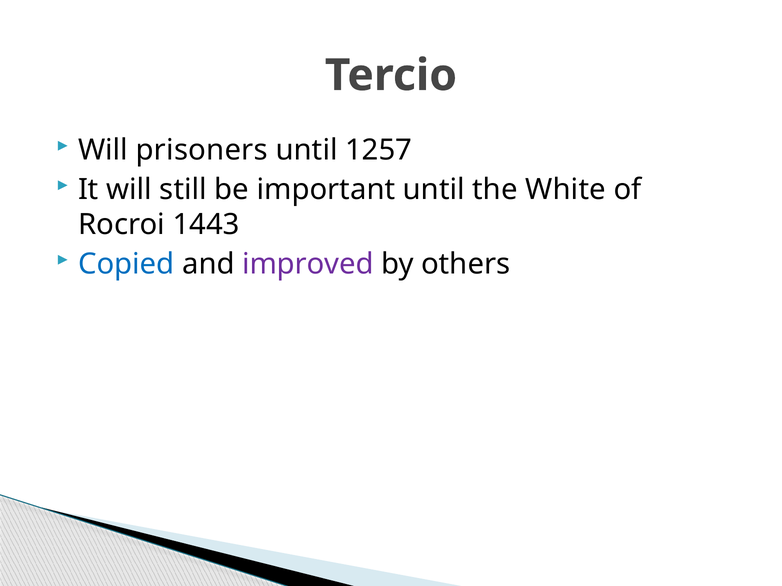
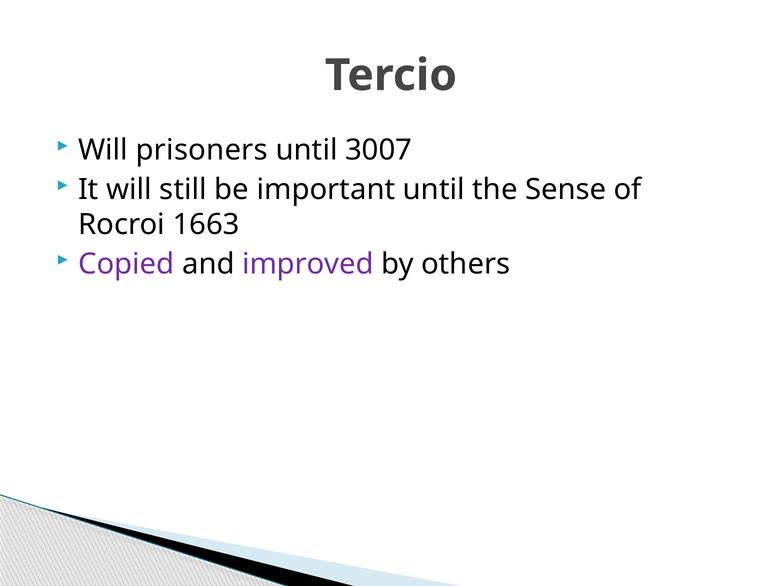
1257: 1257 -> 3007 (379, 150)
White: White -> Sense (566, 190)
1443: 1443 -> 1663 (206, 225)
Copied colour: blue -> purple (126, 265)
